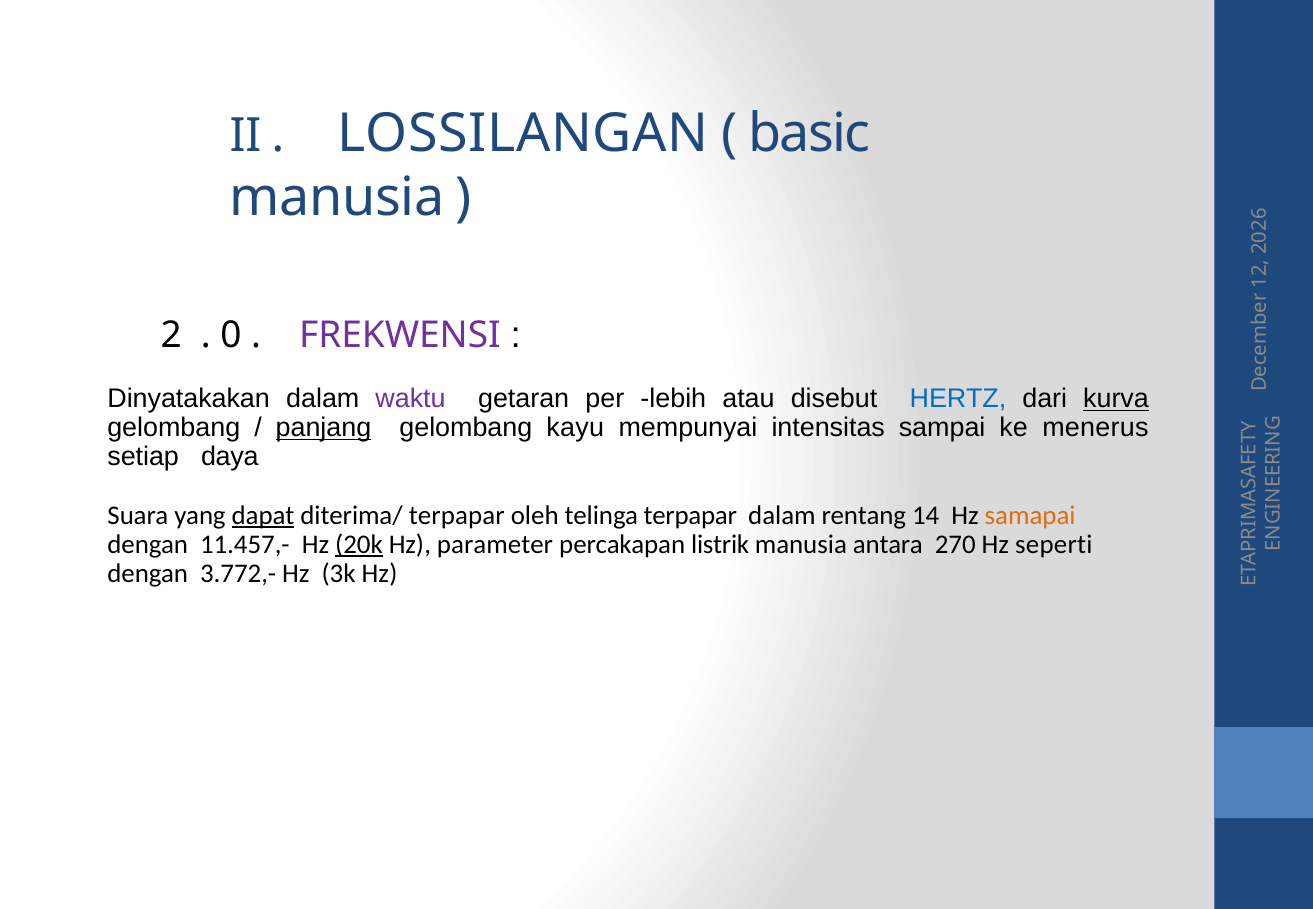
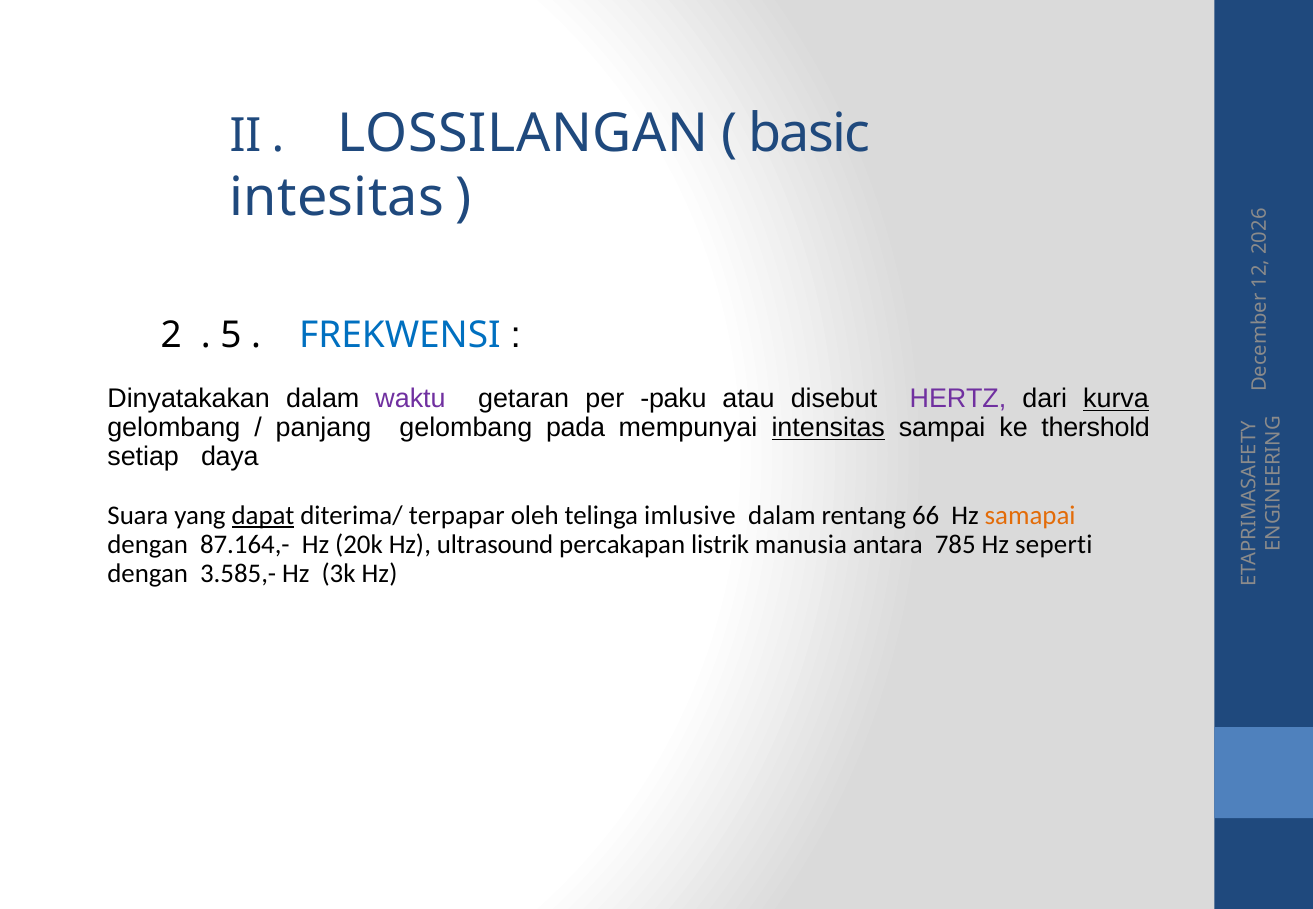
manusia: manusia -> intesitas (337, 198)
0: 0 -> 5 (231, 335)
FREKWENSI colour: purple -> blue (400, 335)
lebih: lebih -> paku (673, 399)
HERTZ colour: blue -> purple (958, 399)
panjang underline: present -> none (323, 428)
kayu: kayu -> pada (576, 428)
intensitas underline: none -> present (828, 428)
menerus: menerus -> thershold (1096, 428)
telinga terpapar: terpapar -> imlusive (690, 515)
14: 14 -> 66 (926, 515)
11.457,-: 11.457,- -> 87.164,- (245, 544)
20k underline: present -> none (359, 544)
parameter: parameter -> ultrasound (495, 544)
270: 270 -> 785 (955, 544)
3.772,-: 3.772,- -> 3.585,- (238, 573)
